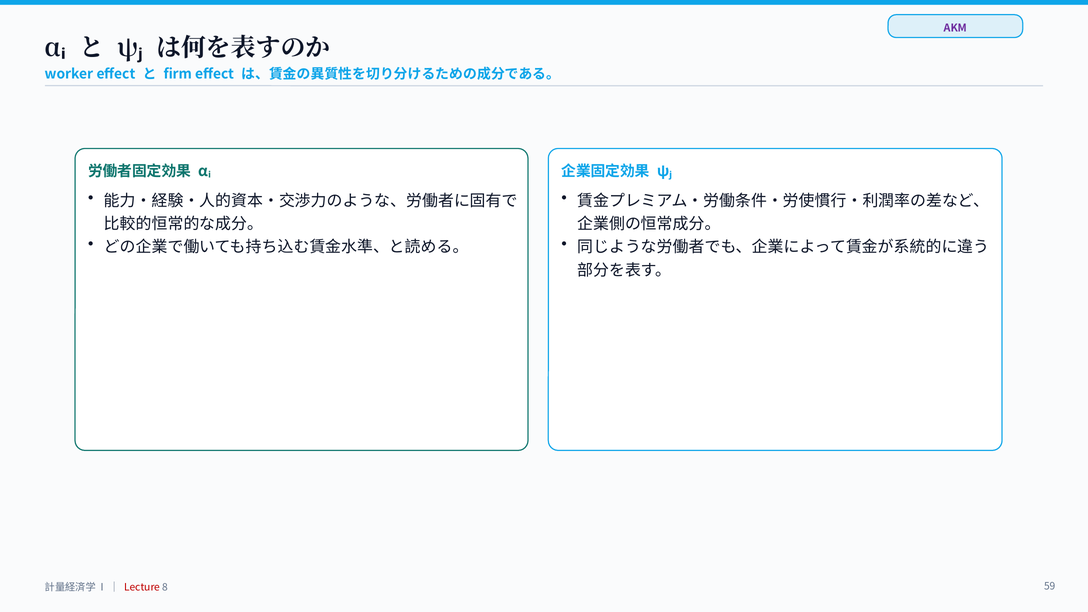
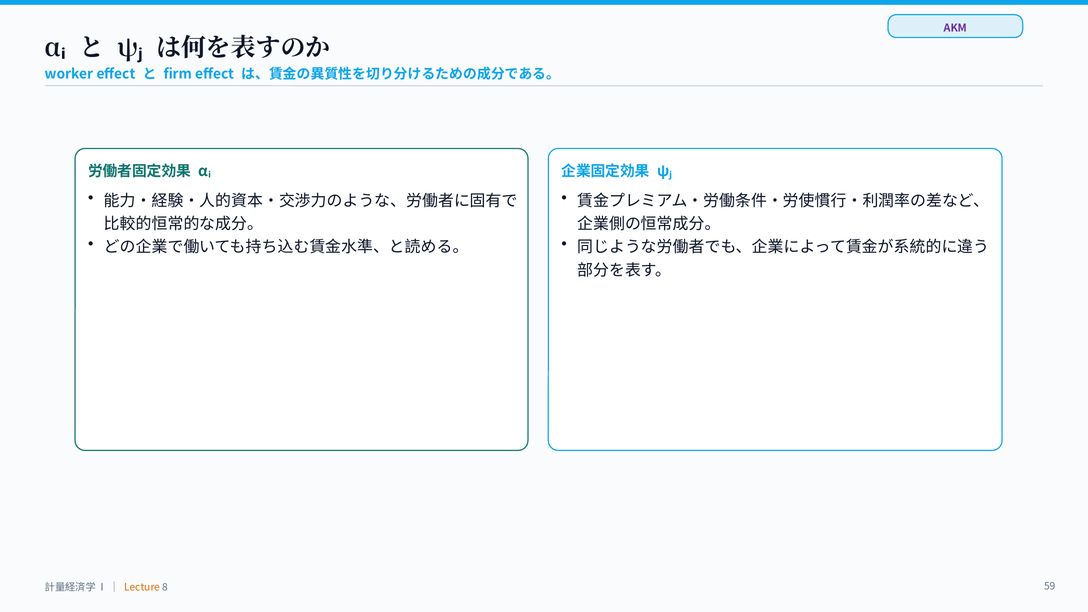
Lecture colour: red -> orange (142, 587)
